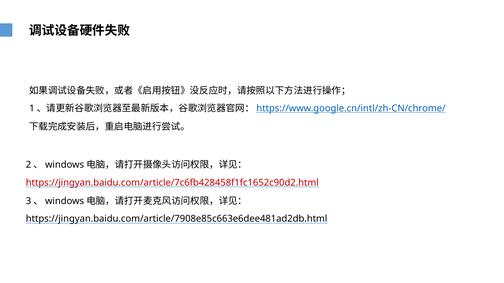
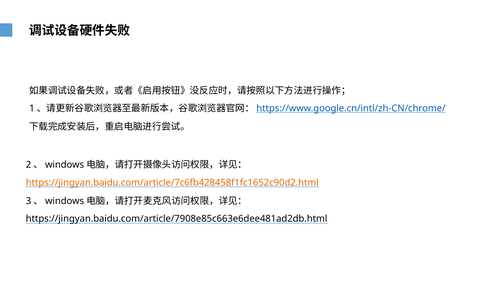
https://jingyan.baidu.com/article/7c6fb428458f1fc1652c90d2.html colour: red -> orange (172, 183)
